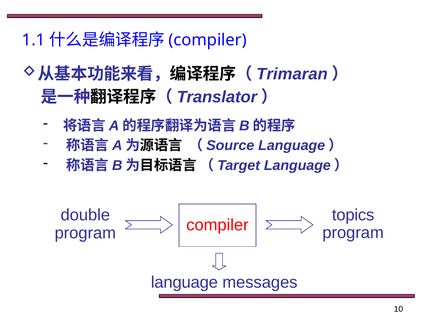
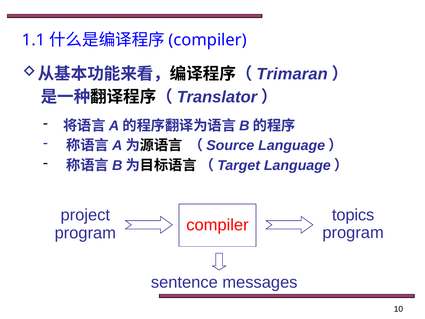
double: double -> project (85, 215)
language: language -> sentence (184, 282)
